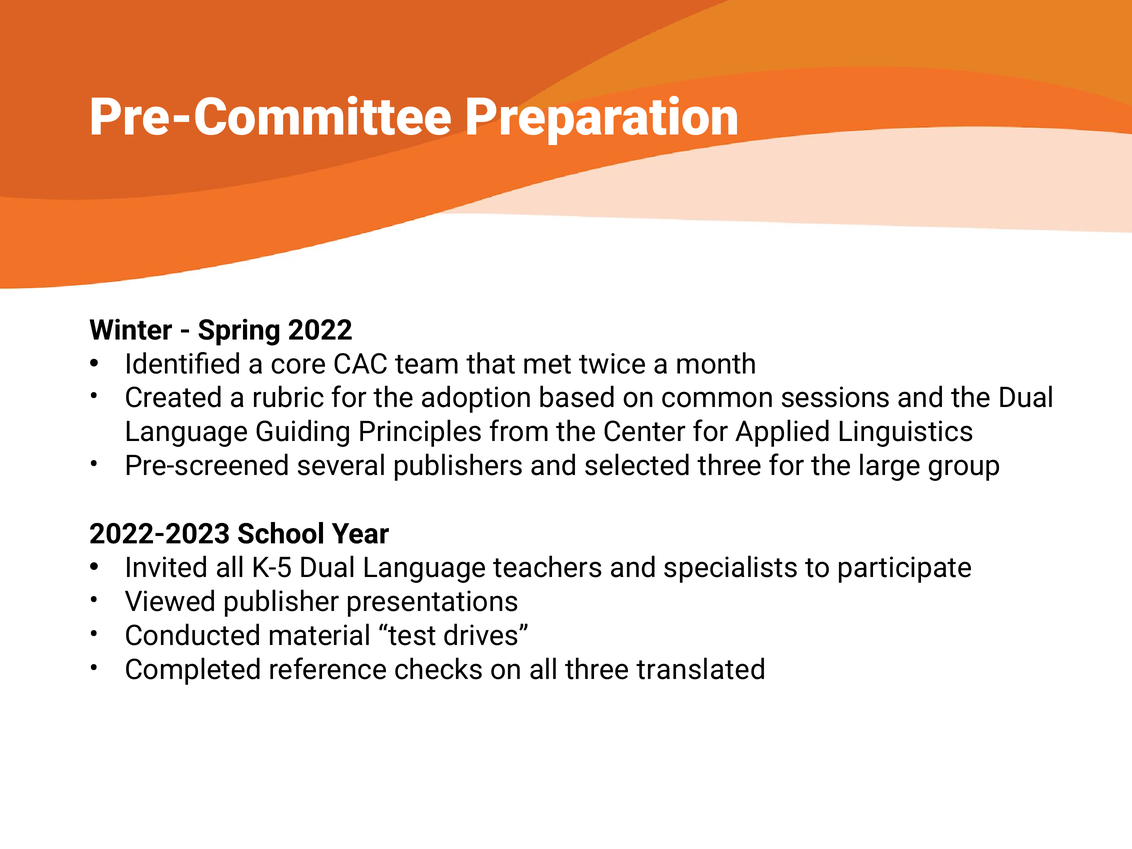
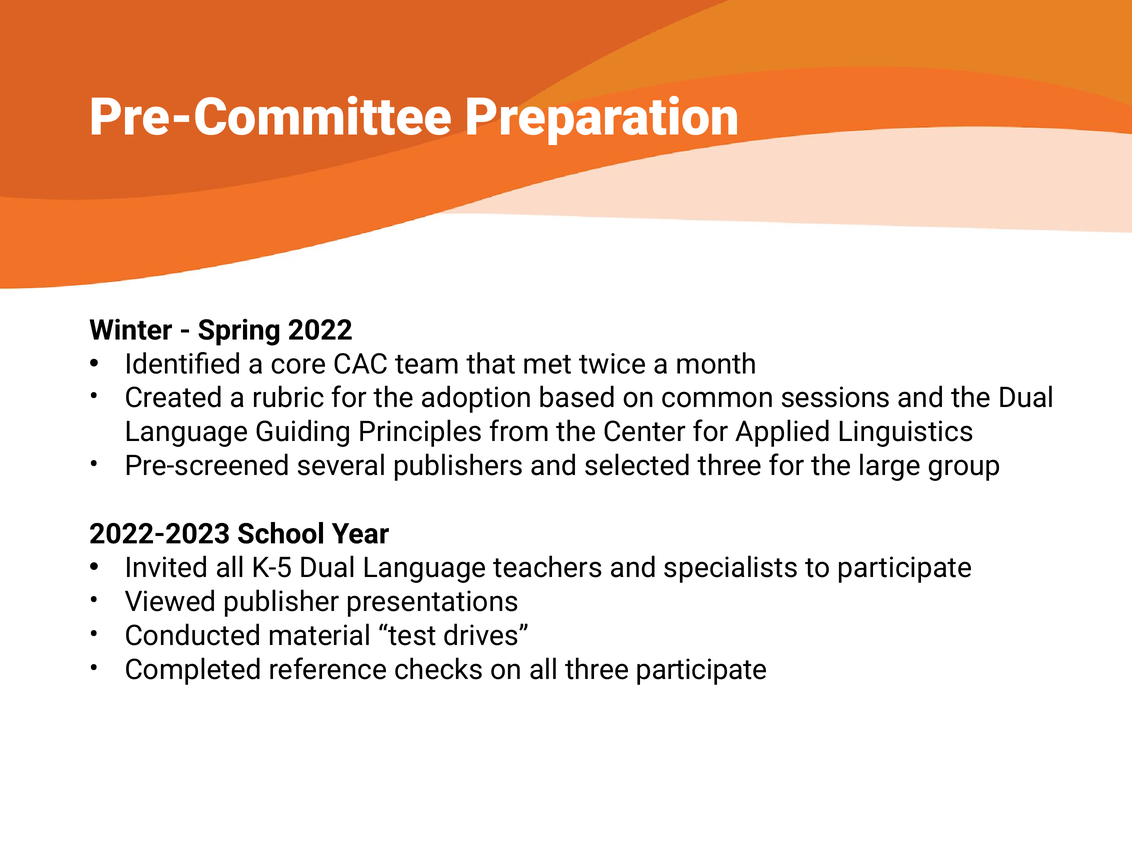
three translated: translated -> participate (702, 670)
